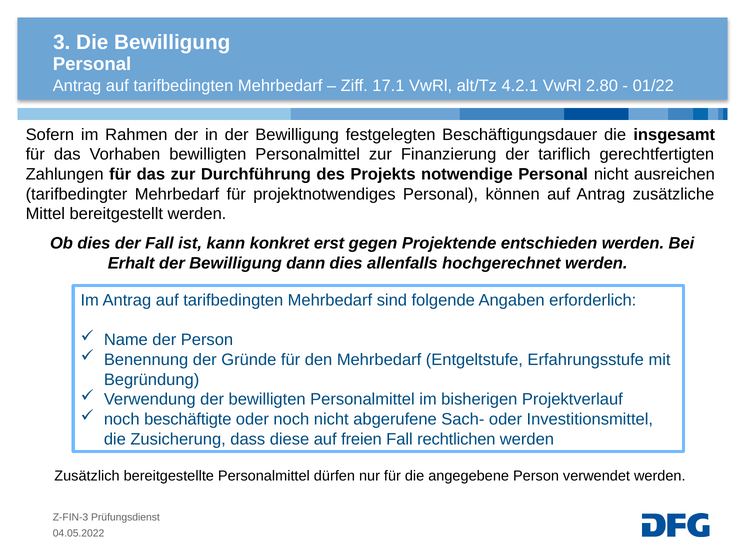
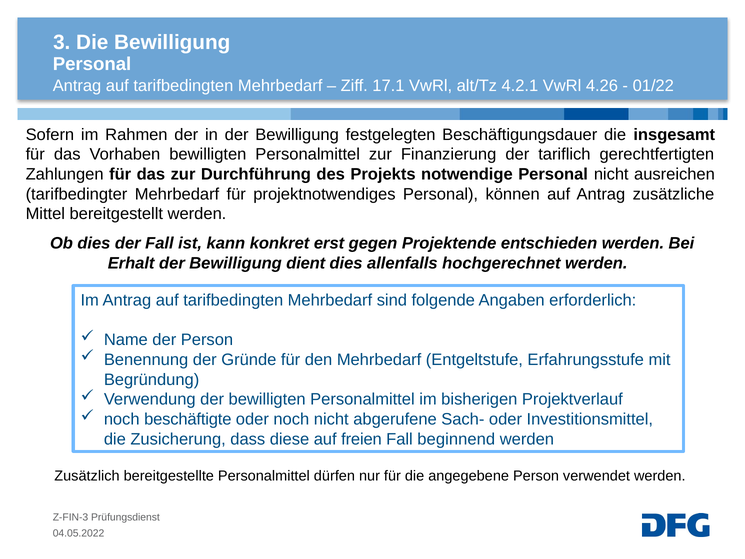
2.80: 2.80 -> 4.26 (602, 86)
dann: dann -> dient (306, 263)
rechtlichen: rechtlichen -> beginnend (456, 439)
